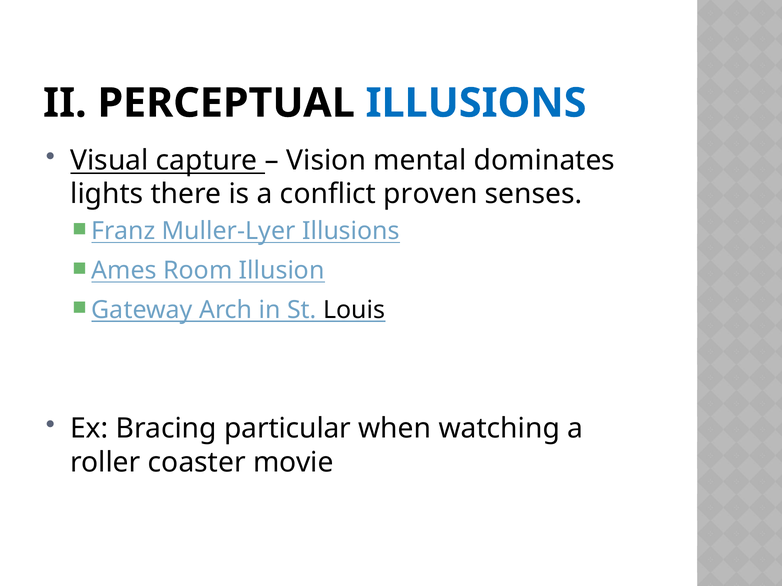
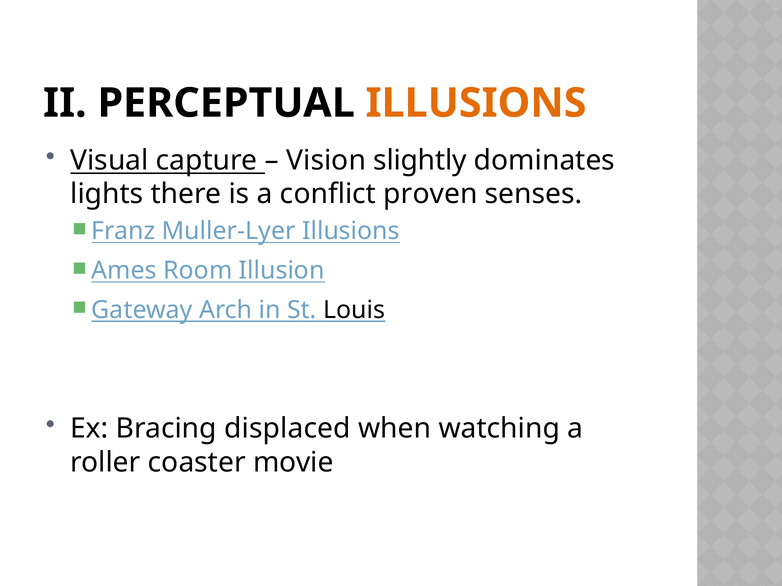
ILLUSIONS colour: blue -> orange (476, 103)
mental: mental -> slightly (420, 160)
particular: particular -> displaced (287, 429)
